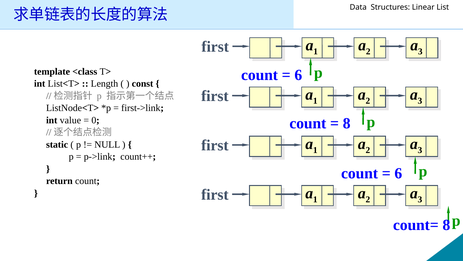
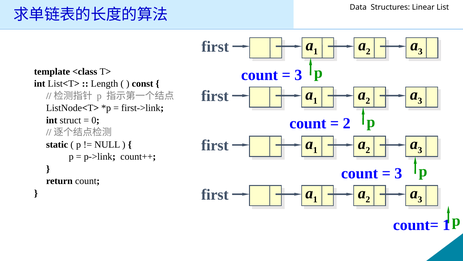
6: 6 -> 3 (298, 75)
value: value -> struct (70, 120)
8: 8 -> 2 (347, 123)
6: 6 -> 3 (398, 173)
count= 8: 8 -> 1 (446, 225)
